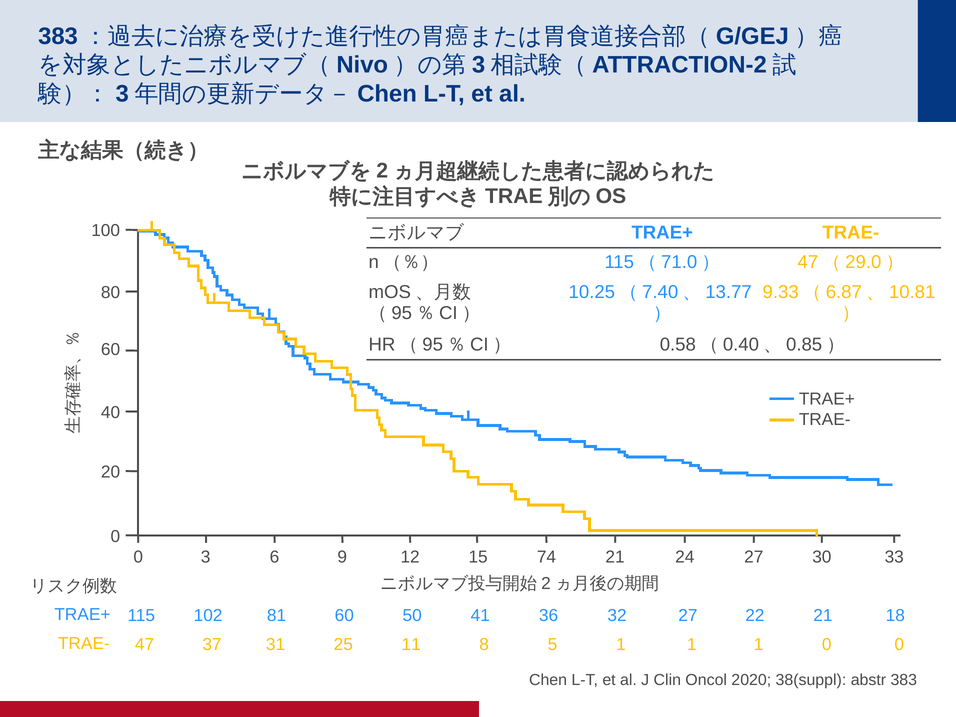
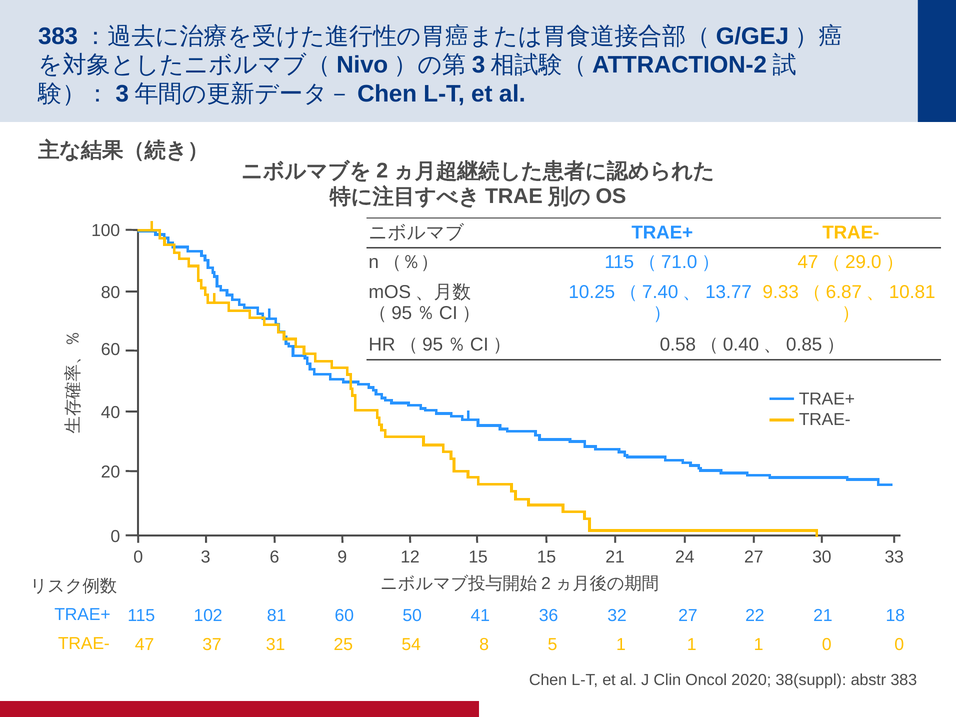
15 74: 74 -> 15 (546, 557)
11: 11 -> 54 (411, 644)
